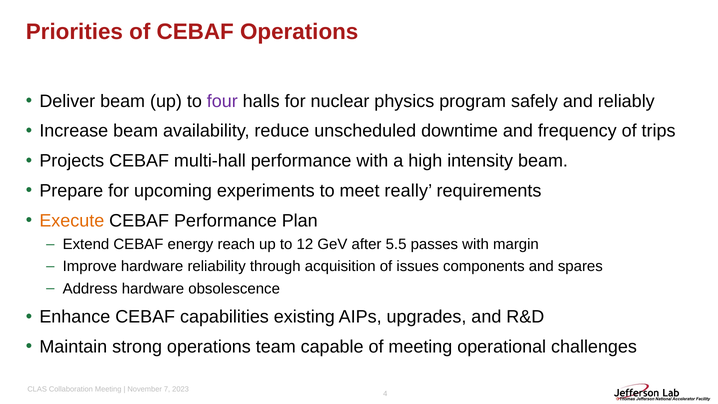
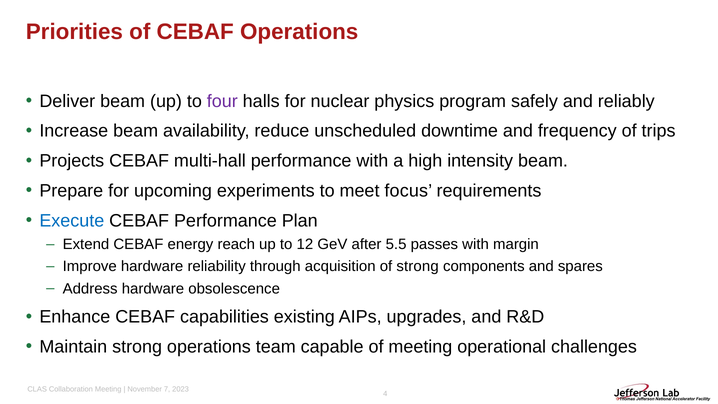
really: really -> focus (408, 191)
Execute colour: orange -> blue (72, 221)
of issues: issues -> strong (418, 266)
